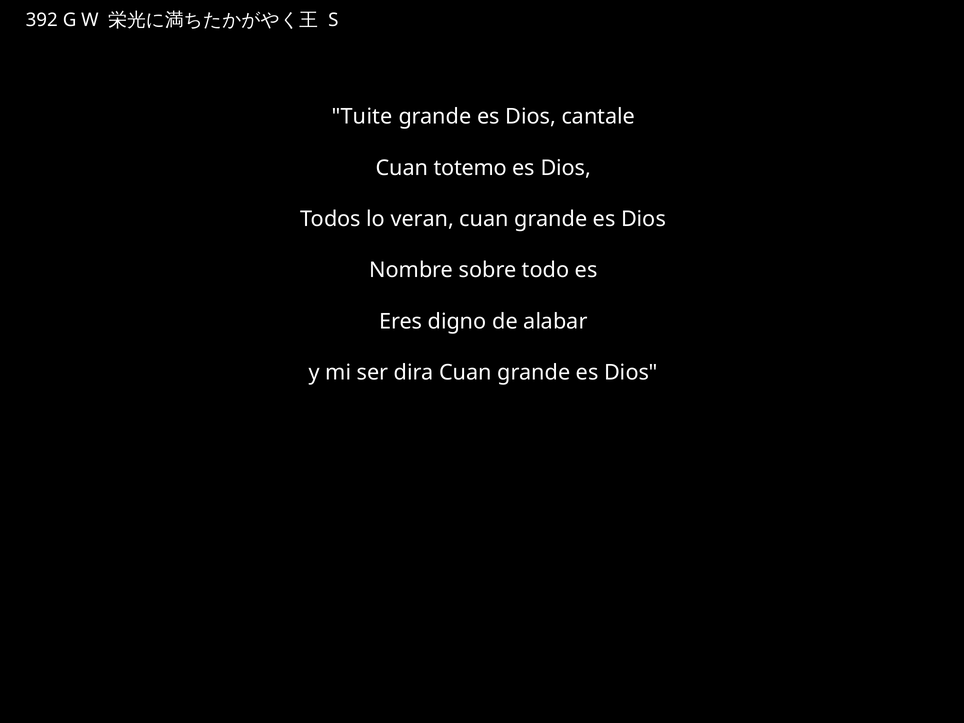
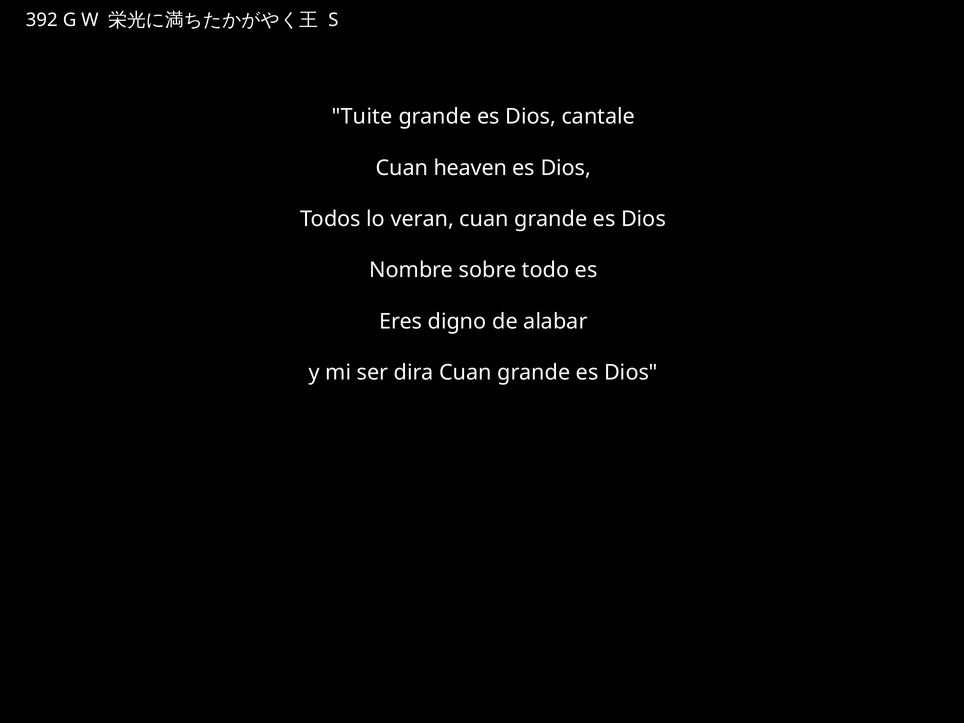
totemo: totemo -> heaven (470, 168)
